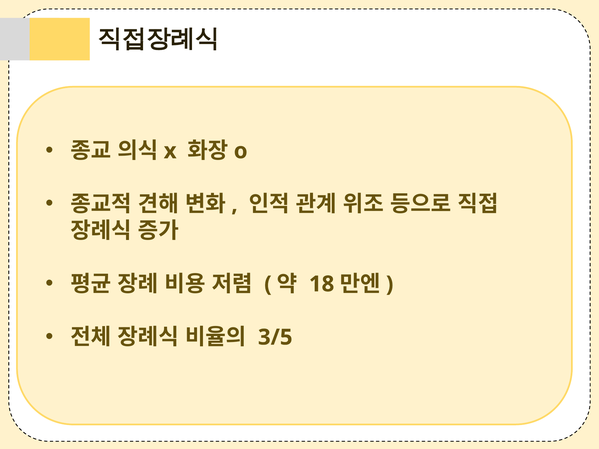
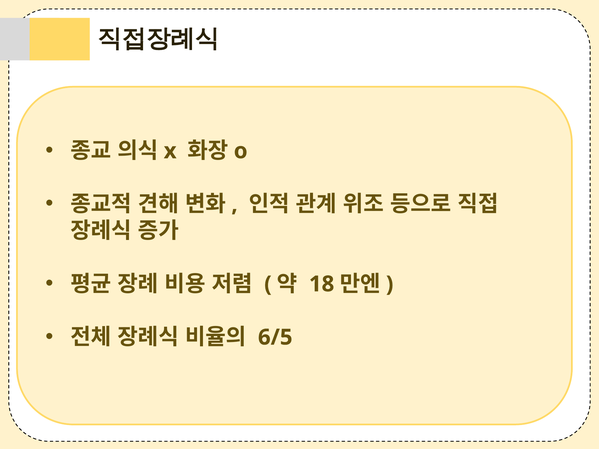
3/5: 3/5 -> 6/5 (275, 337)
